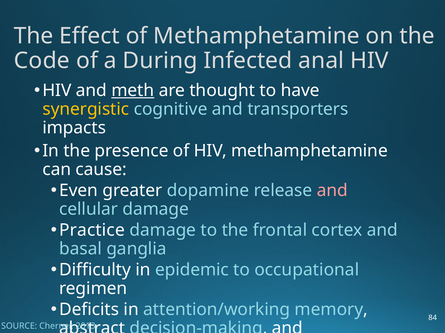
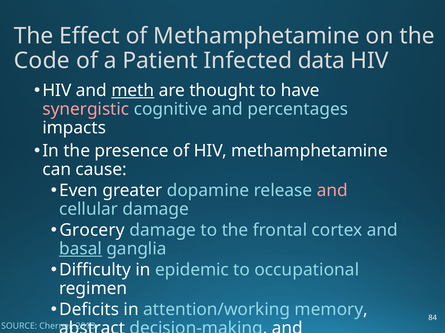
During: During -> Patient (160, 61)
anal: anal -> data (321, 61)
synergistic colour: yellow -> pink (86, 109)
transporters: transporters -> percentages (298, 109)
Practice: Practice -> Grocery (92, 231)
basal underline: none -> present (81, 249)
